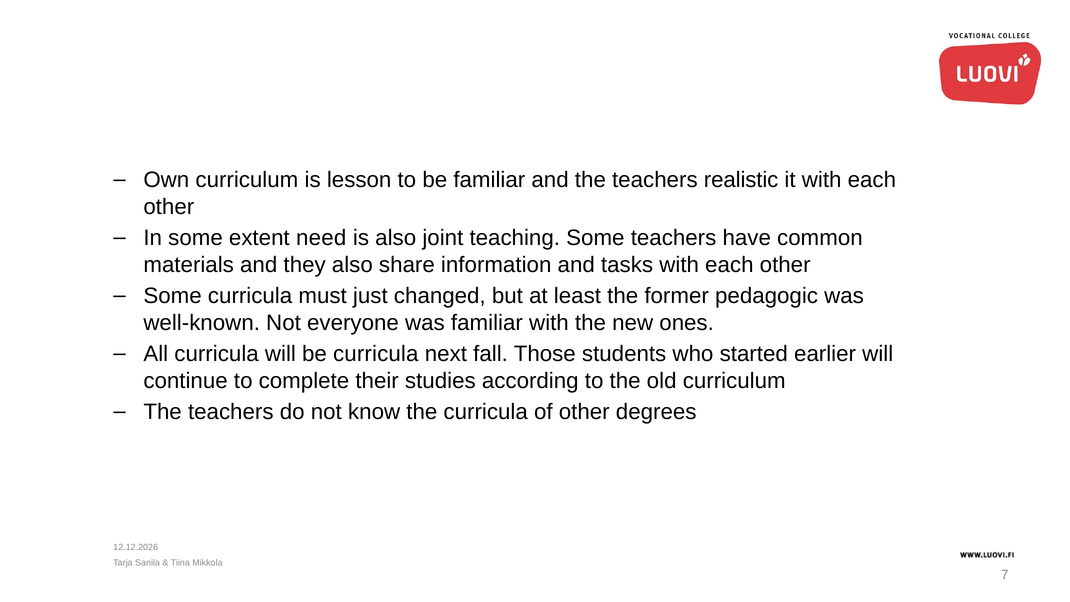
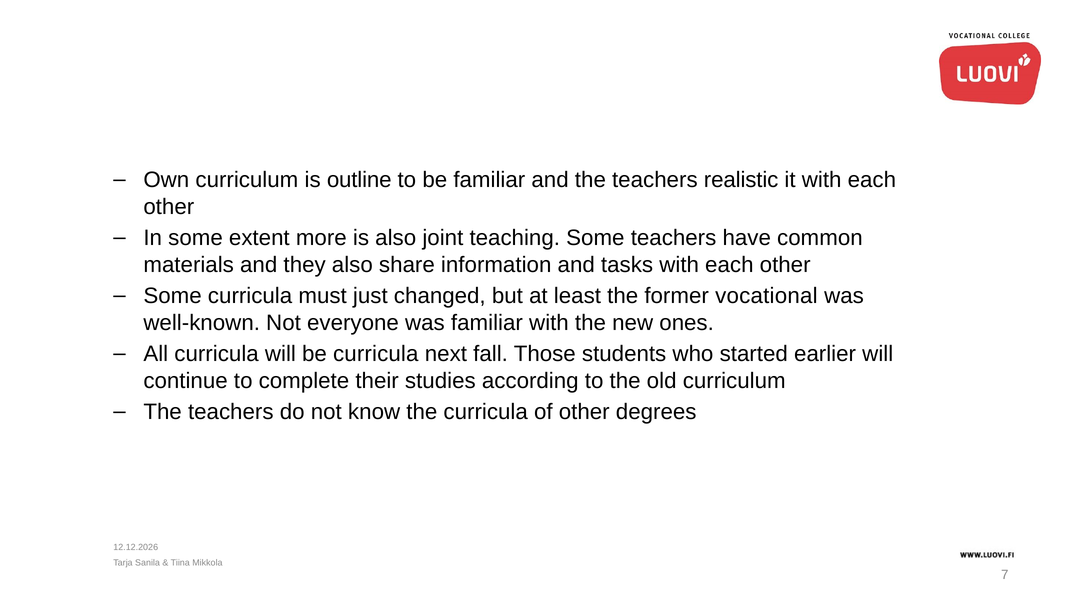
lesson: lesson -> outline (359, 180)
need: need -> more (321, 238)
pedagogic: pedagogic -> vocational (766, 296)
